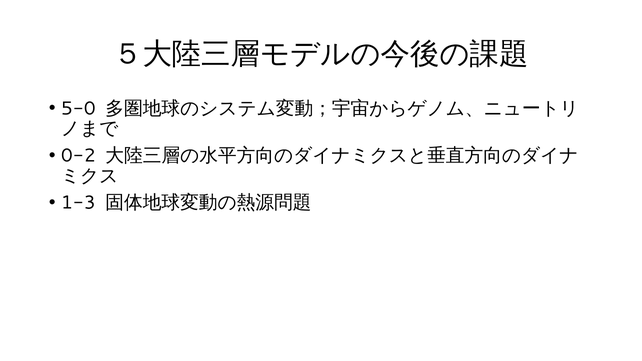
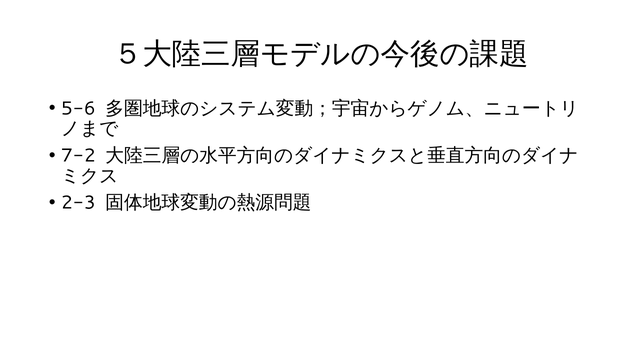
5-0: 5-0 -> 5-6 (78, 109)
0-2: 0-2 -> 7-2 (78, 156)
1-3: 1-3 -> 2-3 (78, 203)
